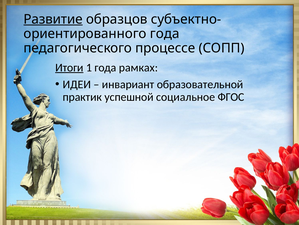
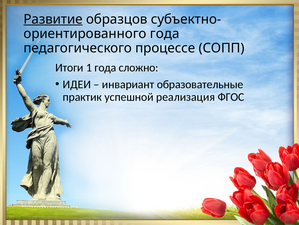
Итоги underline: present -> none (69, 67)
рамках: рамках -> сложно (139, 67)
образовательной: образовательной -> образовательные (200, 84)
социальное: социальное -> реализация (186, 97)
